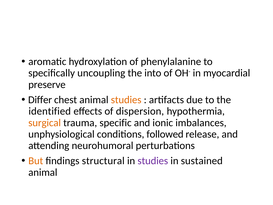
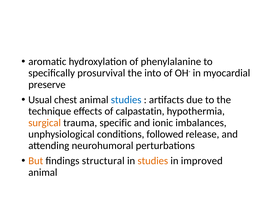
uncoupling: uncoupling -> prosurvival (101, 73)
Differ: Differ -> Usual (40, 100)
studies colour: orange -> blue (126, 100)
identified: identified -> technique (50, 111)
dispersion: dispersion -> calpastatin (140, 111)
studies colour: purple -> orange (153, 161)
sustained: sustained -> improved (202, 161)
